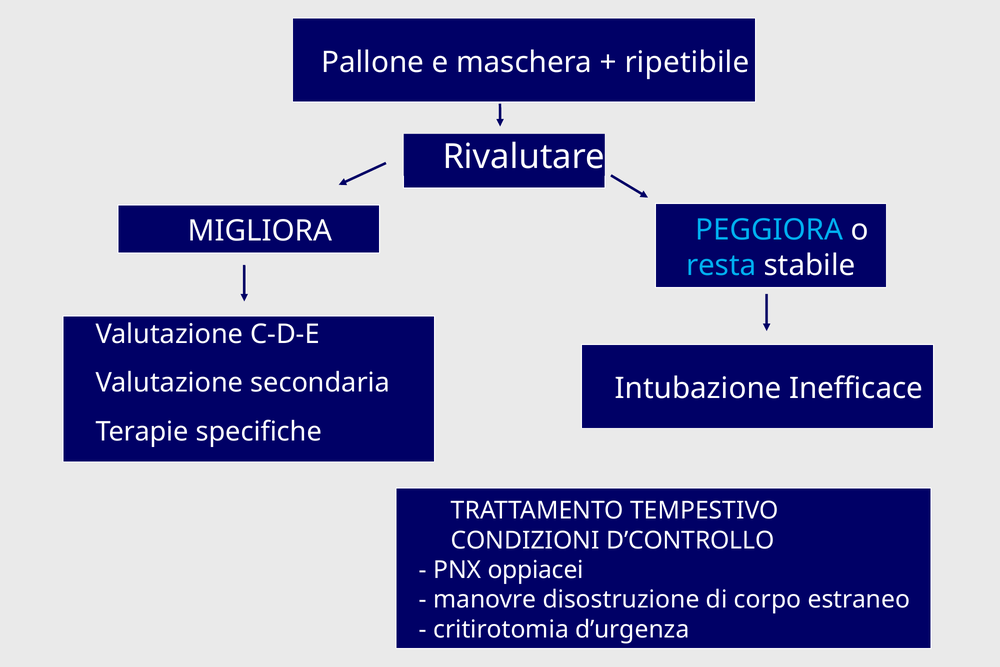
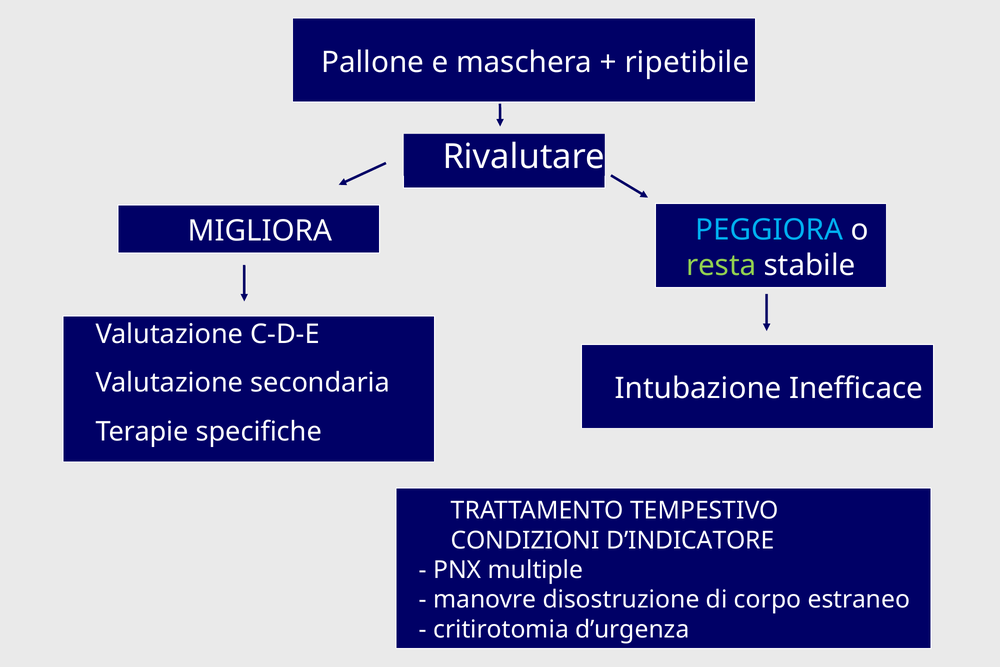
resta colour: light blue -> light green (721, 265)
D’CONTROLLO: D’CONTROLLO -> D’INDICATORE (690, 540)
oppiacei: oppiacei -> multiple (536, 570)
